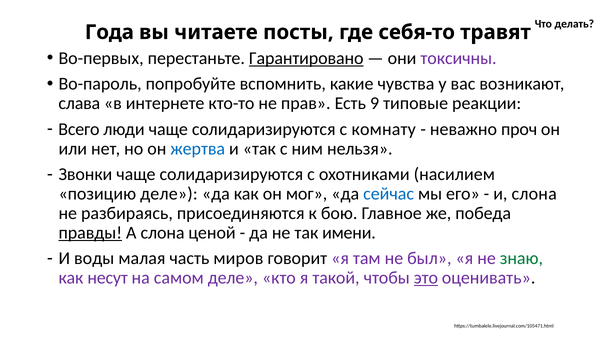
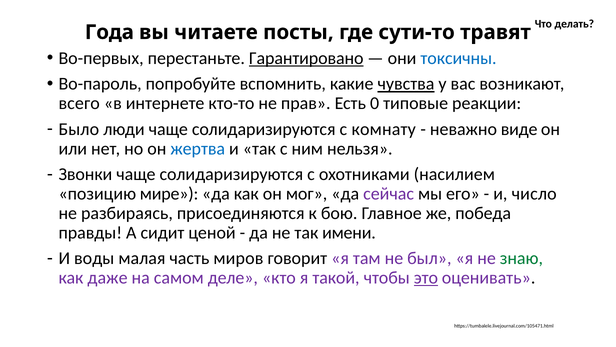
себя-то: себя-то -> сути-то (417, 32)
токсичны colour: purple -> blue (459, 58)
чувства underline: none -> present (406, 84)
слава: слава -> всего (79, 103)
9: 9 -> 0 (375, 103)
Всего: Всего -> Было (79, 129)
проч: проч -> виде (519, 129)
позицию деле: деле -> мире (169, 194)
сейчас colour: blue -> purple (389, 194)
и слона: слона -> число (534, 194)
правды underline: present -> none (90, 232)
А слона: слона -> сидит (162, 232)
несут: несут -> даже (108, 277)
